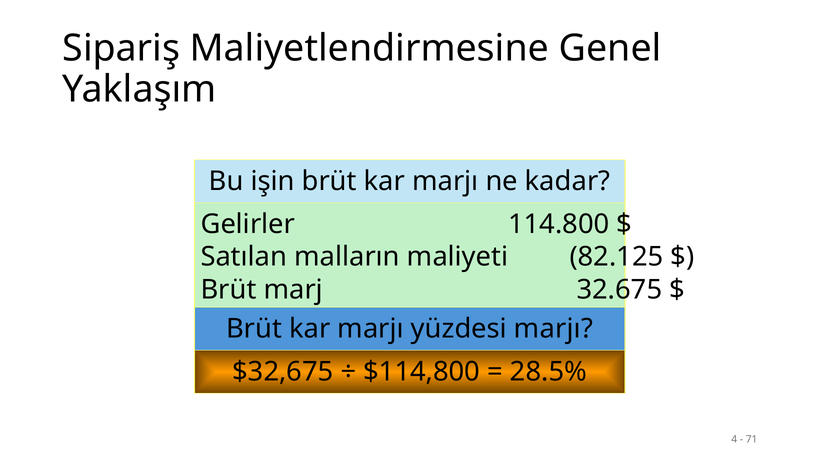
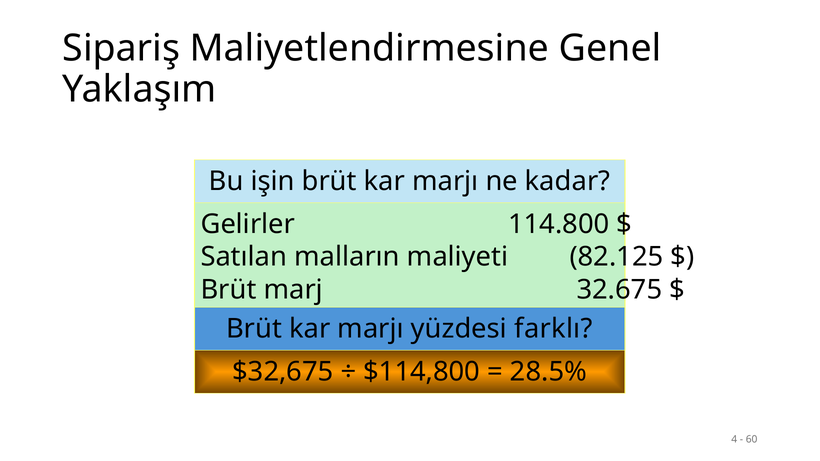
yüzdesi marjı: marjı -> farklı (553, 329)
71: 71 -> 60 (752, 440)
